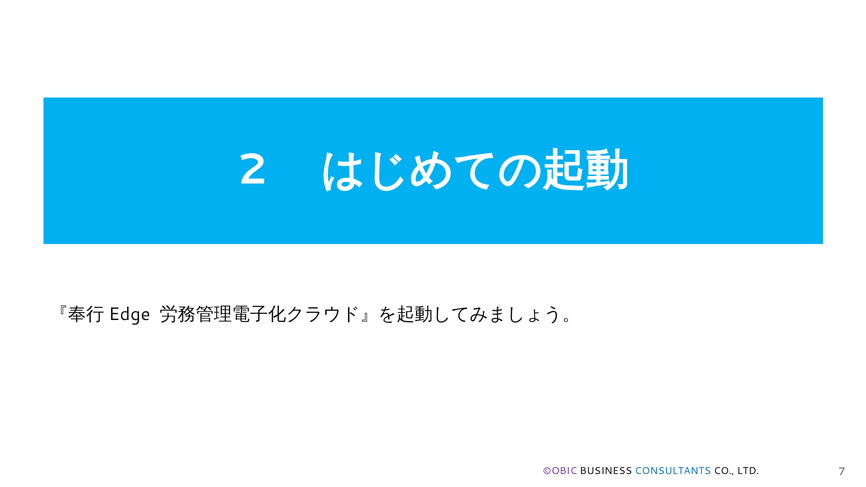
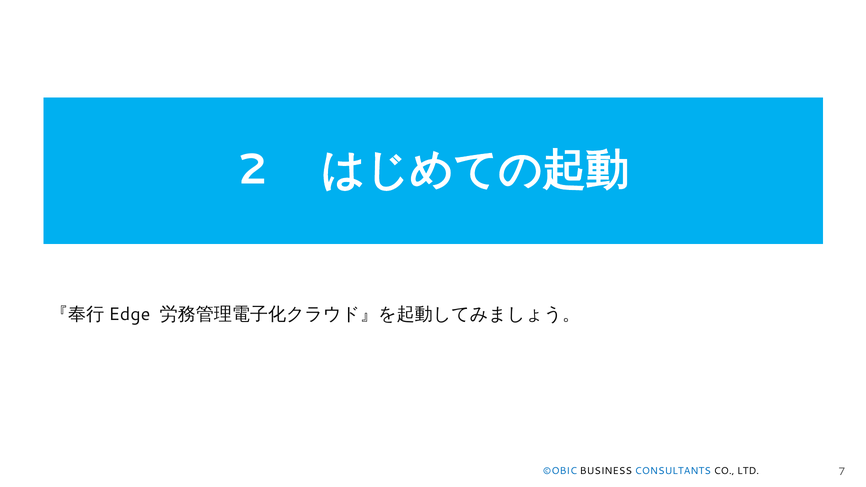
©OBIC colour: purple -> blue (560, 471)
